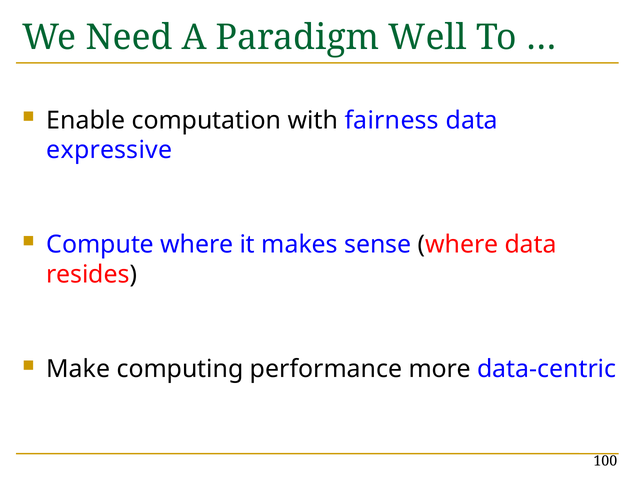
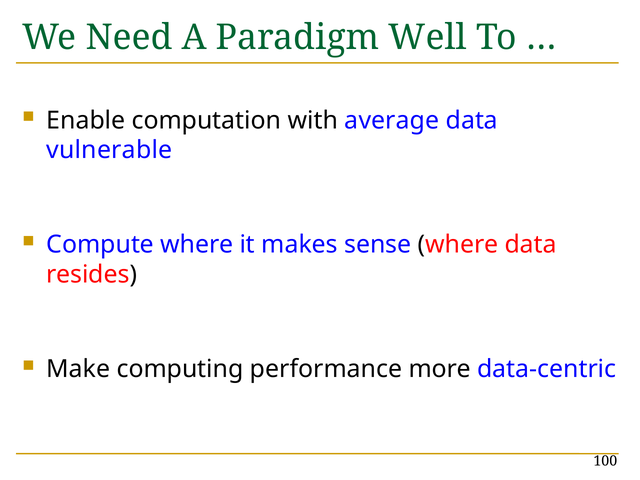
fairness: fairness -> average (392, 120)
expressive: expressive -> vulnerable (109, 150)
